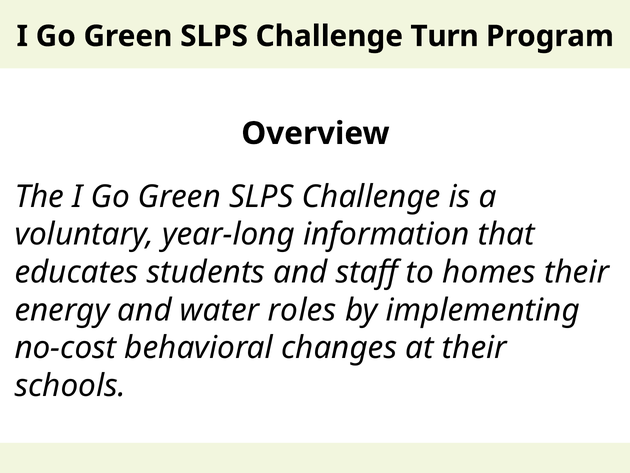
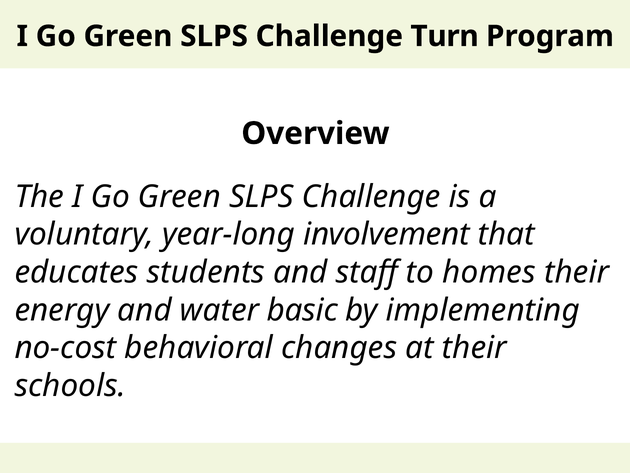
information: information -> involvement (387, 234)
roles: roles -> basic (302, 310)
